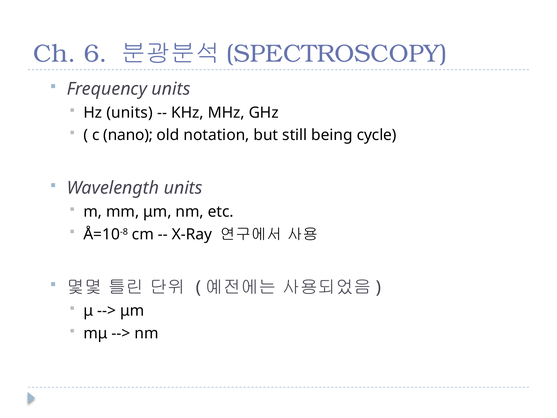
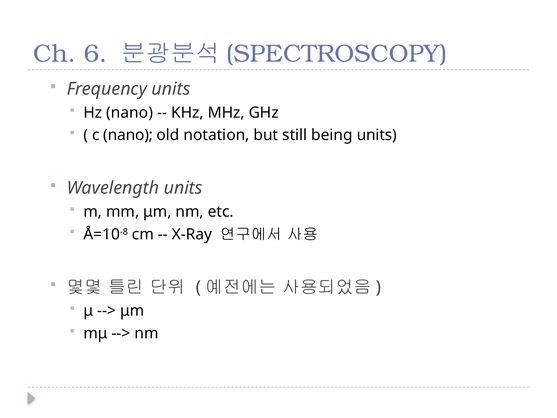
Hz units: units -> nano (130, 113)
being cycle: cycle -> units (377, 135)
